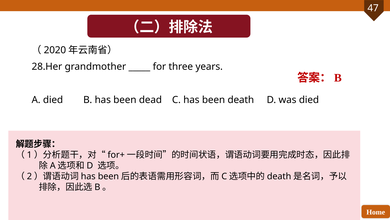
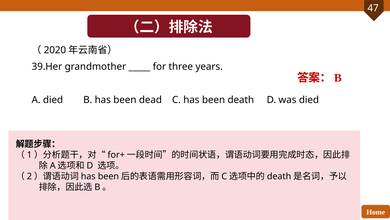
28.Her: 28.Her -> 39.Her (47, 67)
